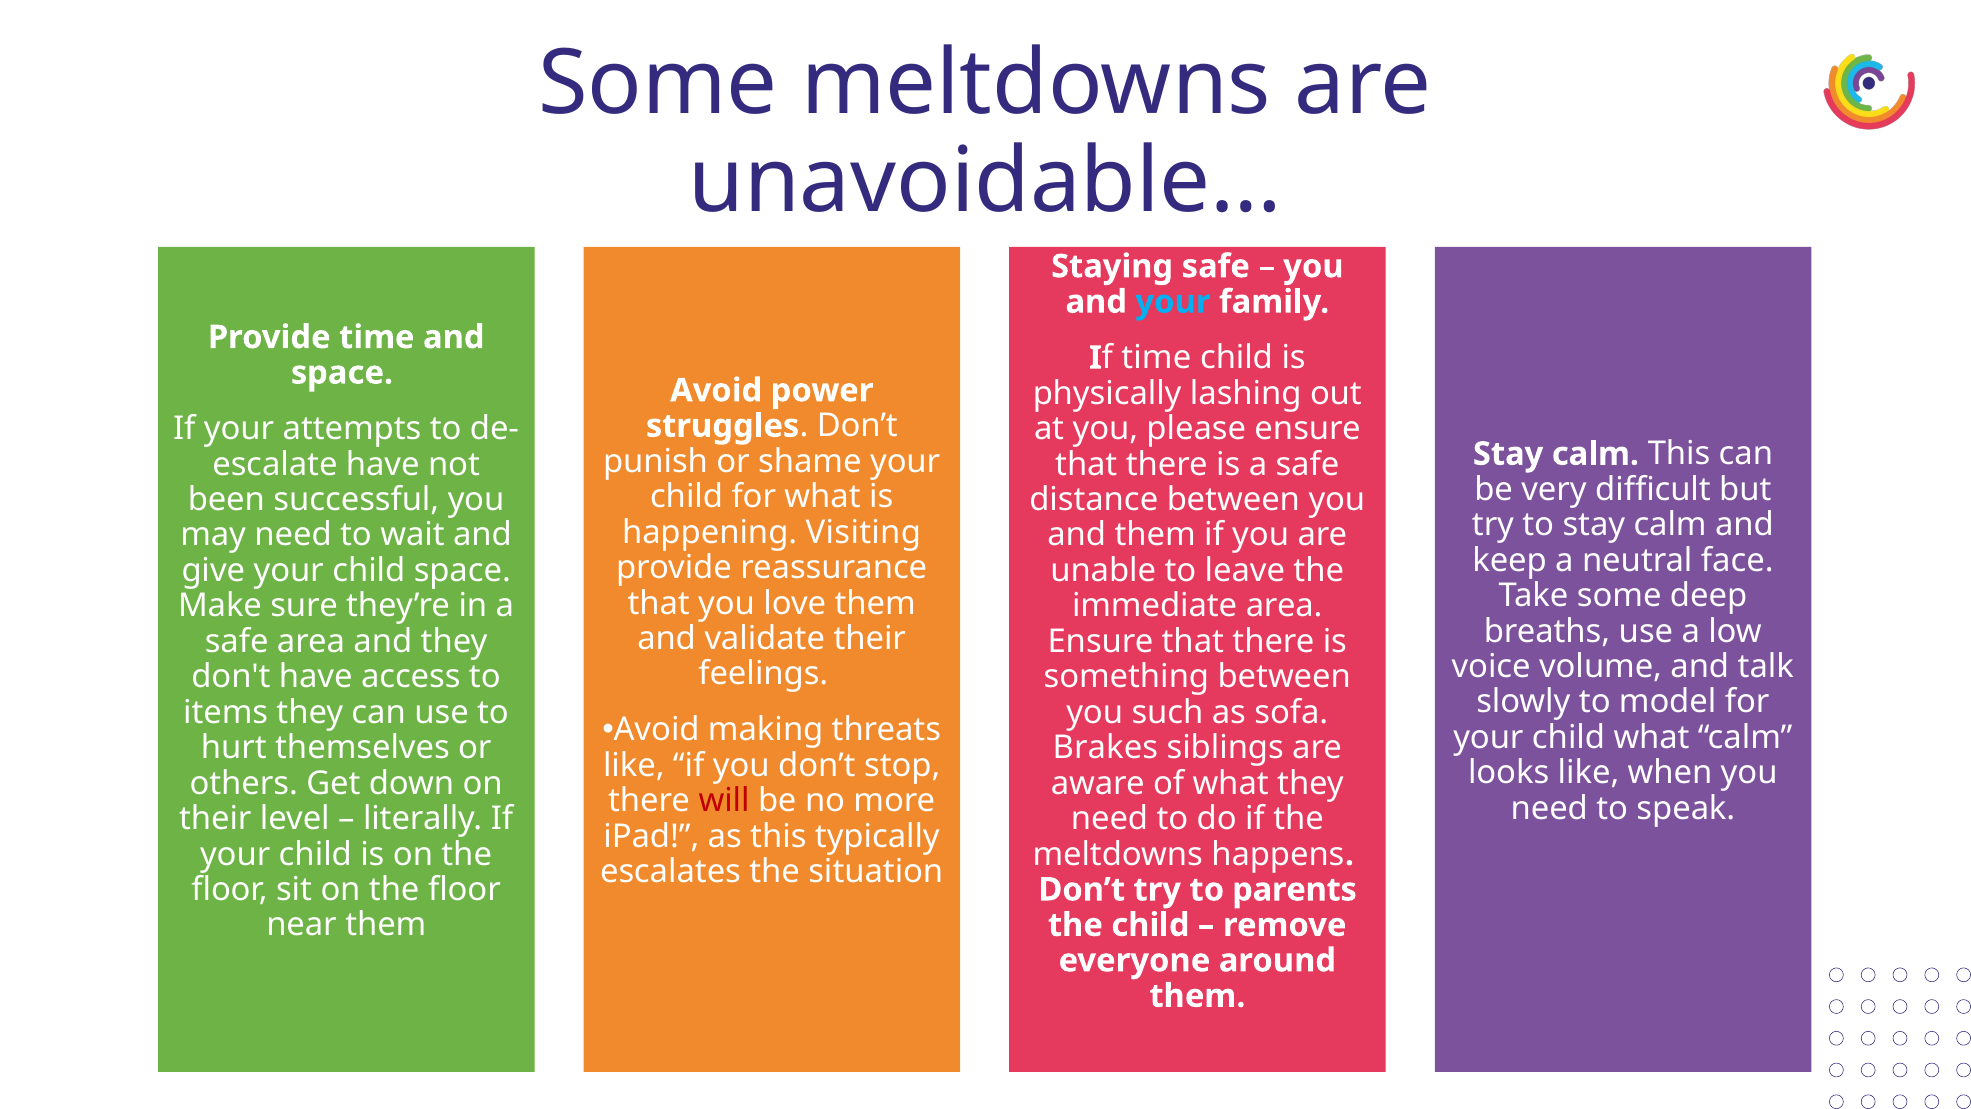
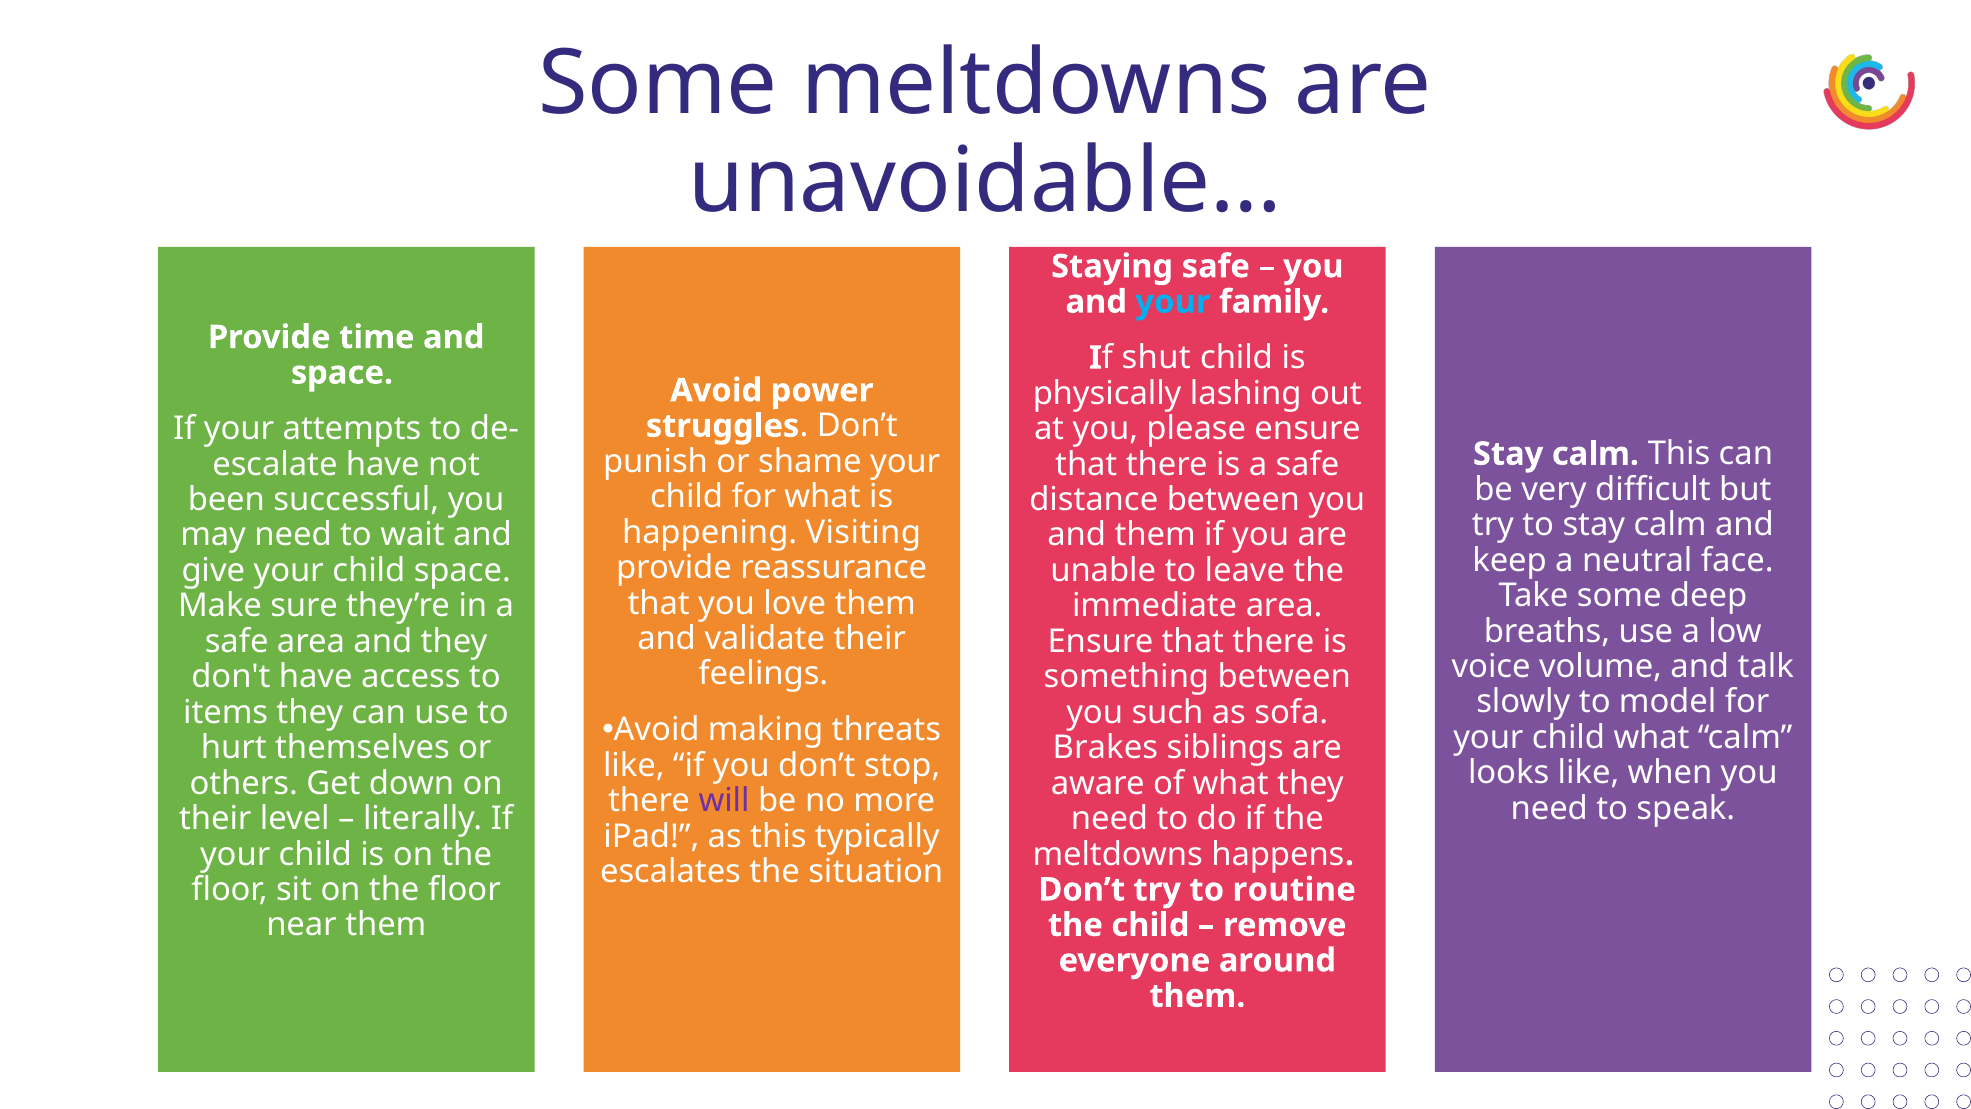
If time: time -> shut (1156, 358)
will colour: red -> purple (724, 801)
parents: parents -> routine (1294, 889)
